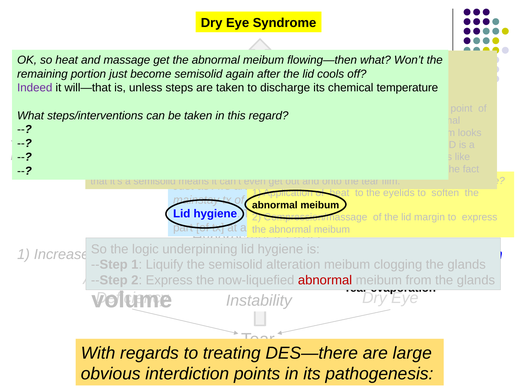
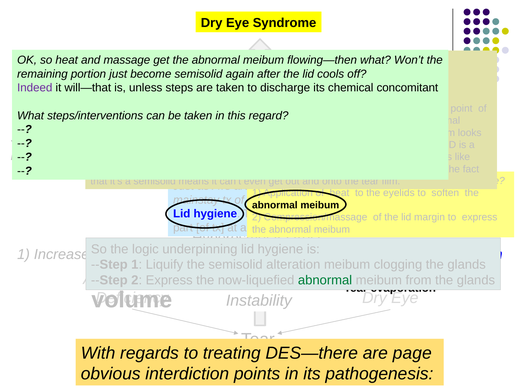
chemical temperature: temperature -> concomitant (407, 88)
abnormal colour: red -> green (325, 280)
large: large -> page (412, 353)
